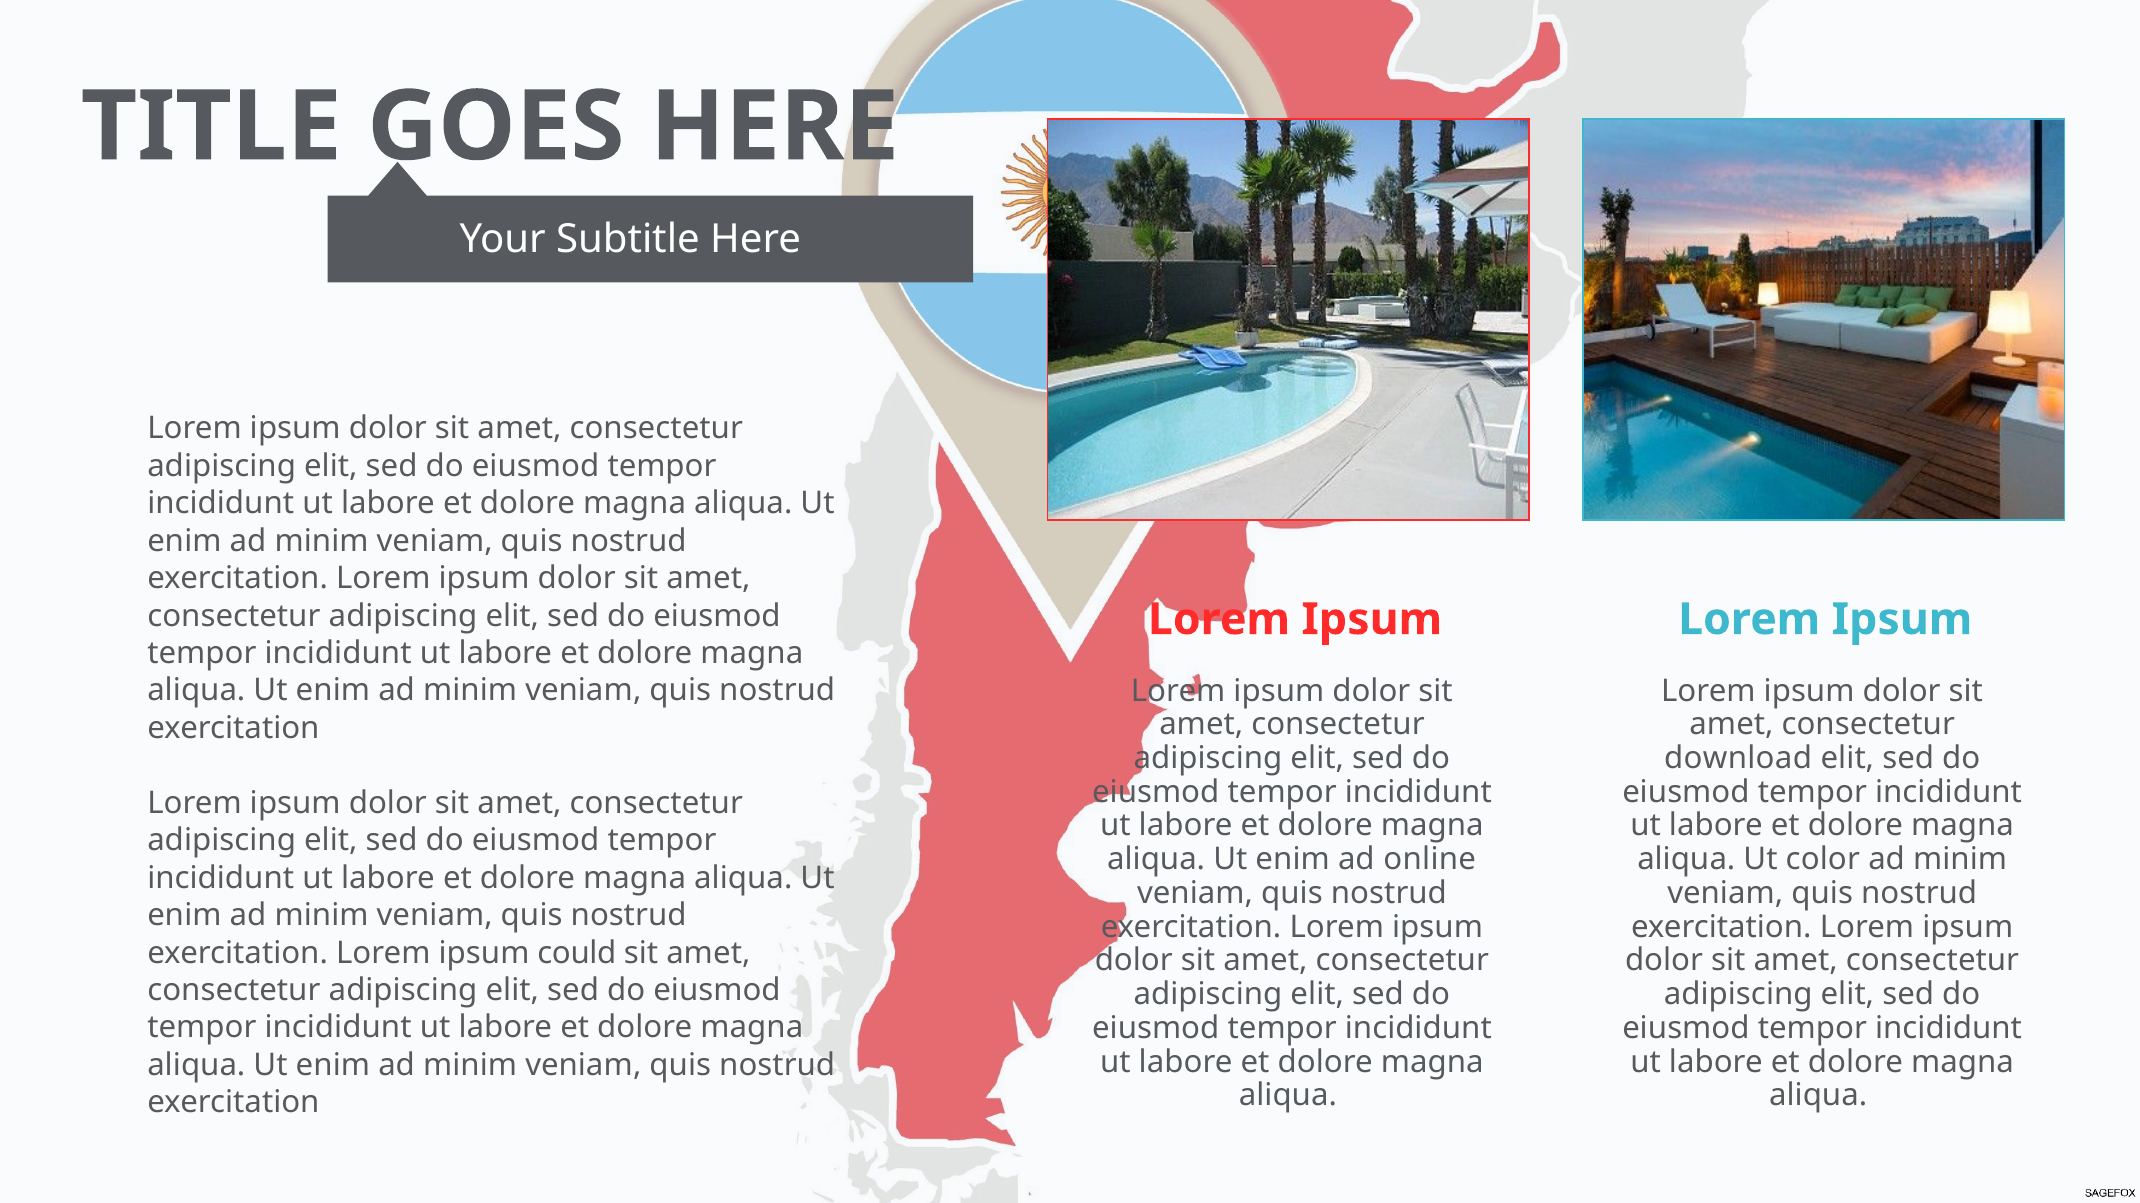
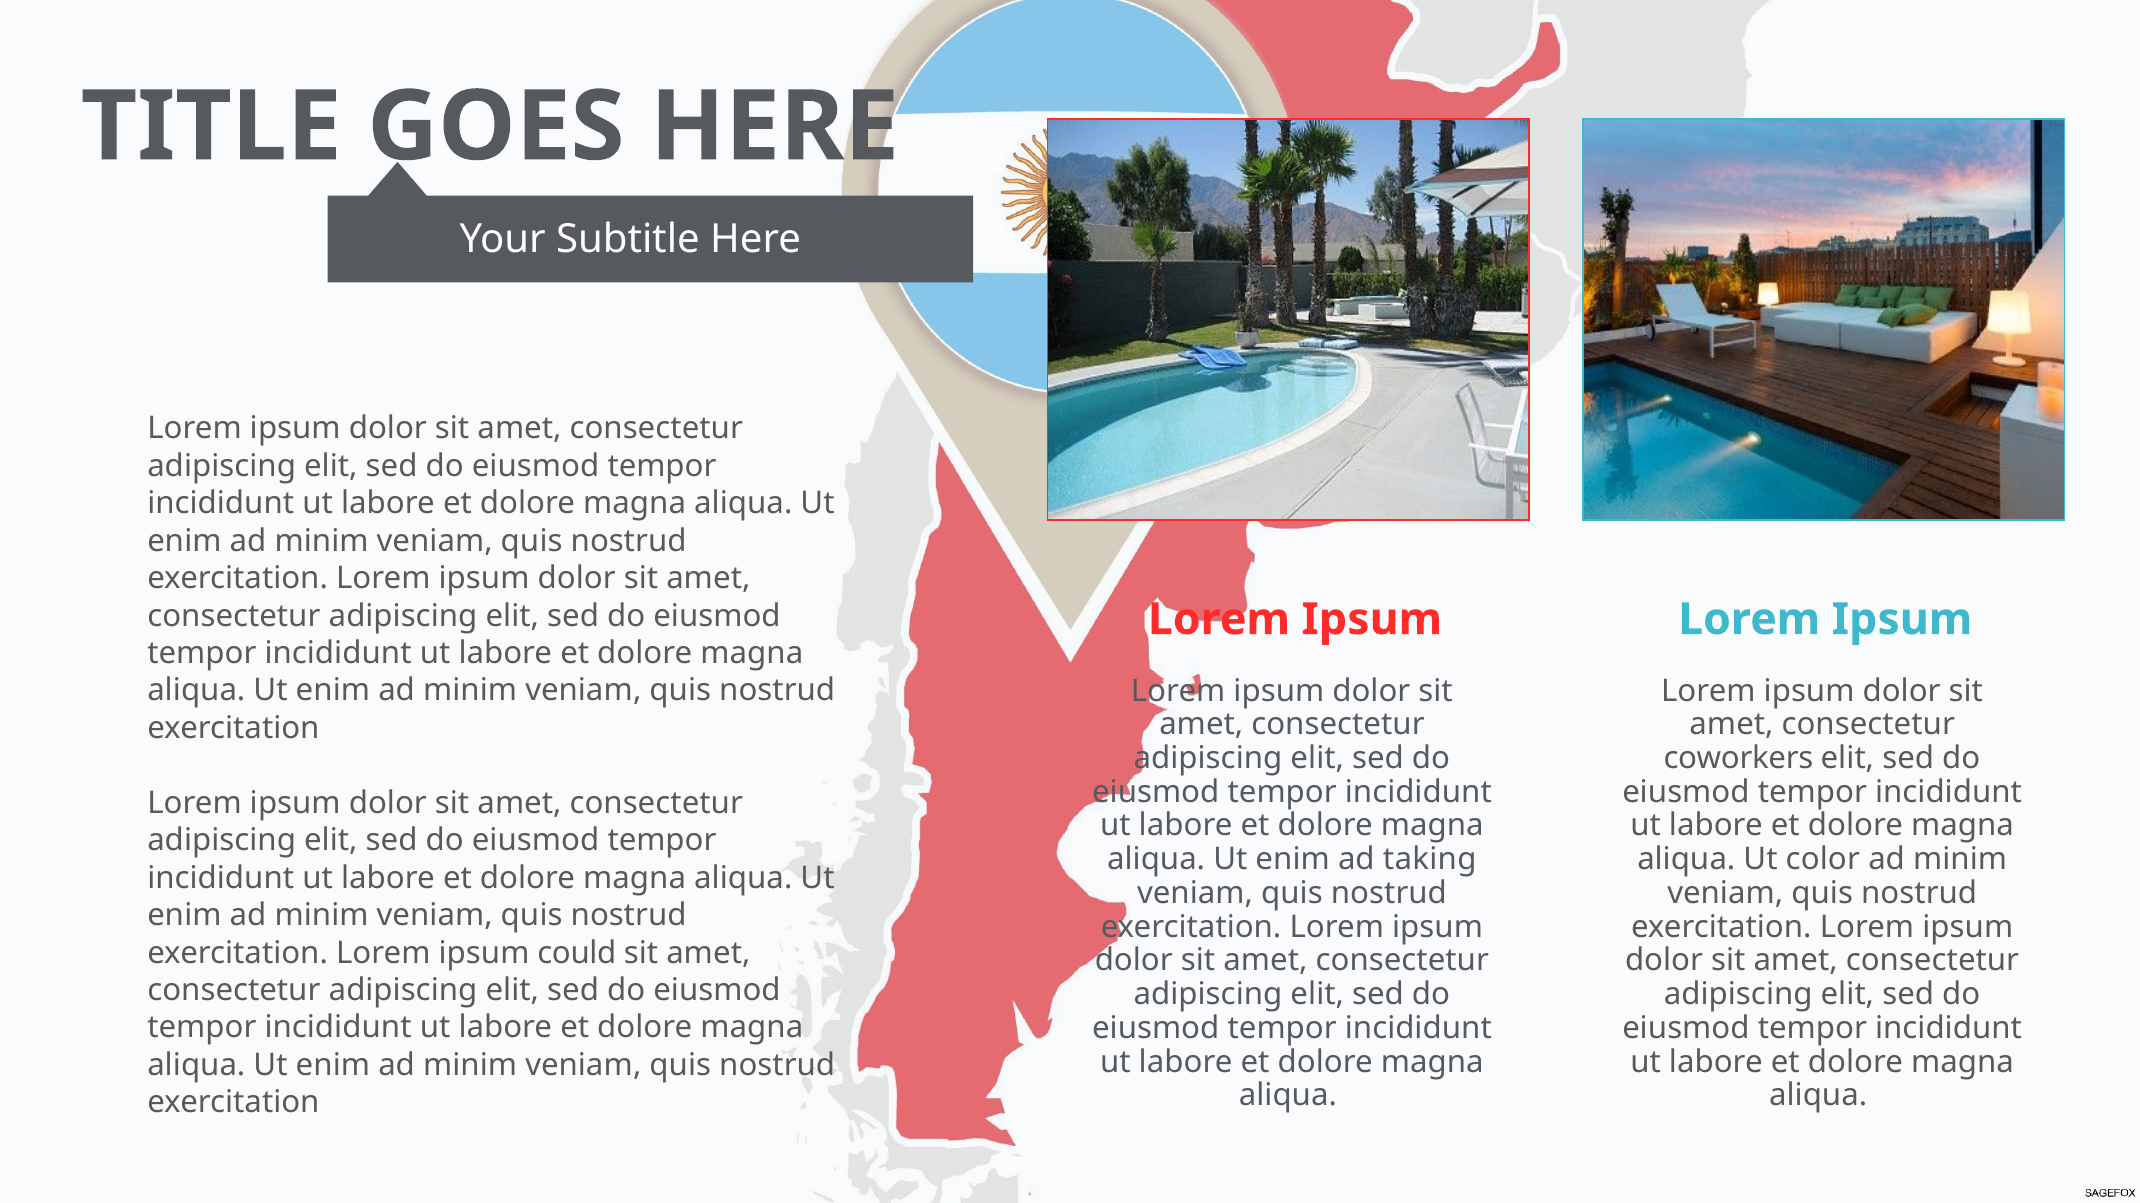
download: download -> coworkers (1738, 759)
online: online -> taking (1430, 860)
